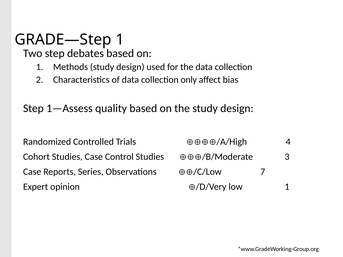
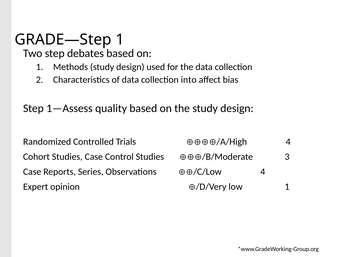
only: only -> into (189, 80)
7: 7 -> 4 (263, 172)
